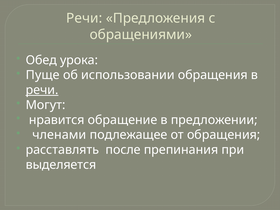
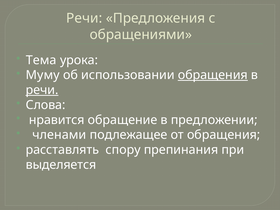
Обед: Обед -> Тема (41, 60)
Пуще: Пуще -> Муму (43, 75)
обращения underline: none -> present (213, 75)
Могут: Могут -> Слова (46, 105)
после: после -> спору (123, 150)
